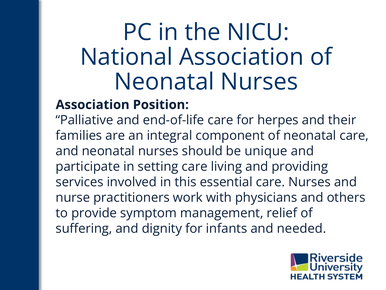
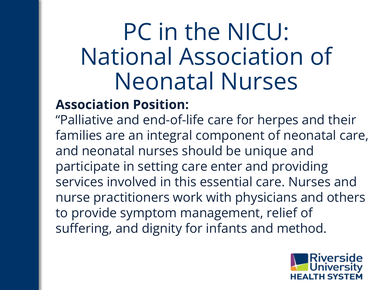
living: living -> enter (227, 166)
needed: needed -> method (302, 228)
